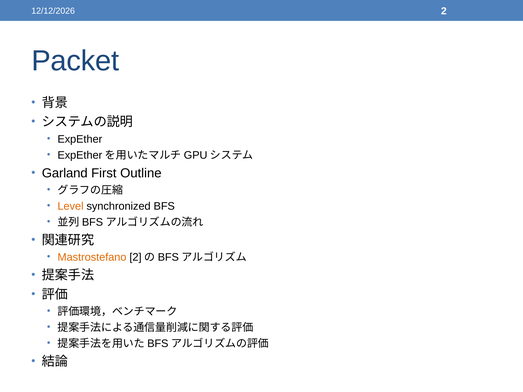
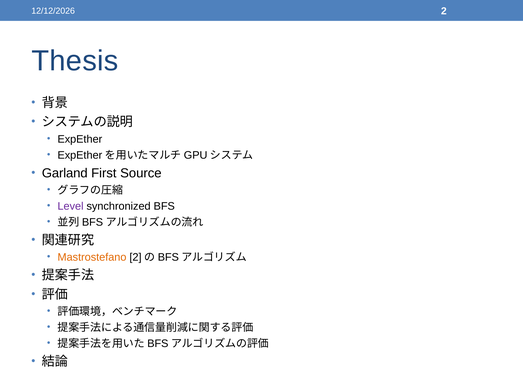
Packet: Packet -> Thesis (75, 61)
Outline: Outline -> Source (141, 173)
Level colour: orange -> purple (71, 206)
